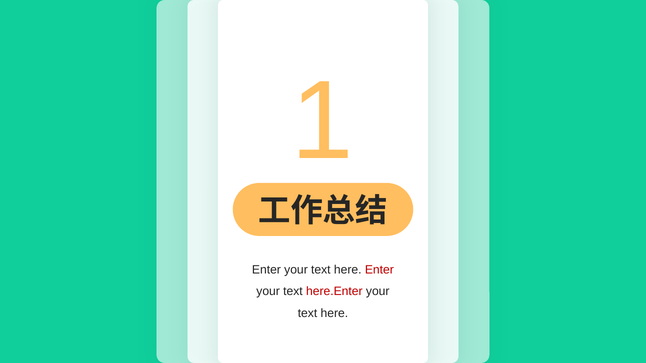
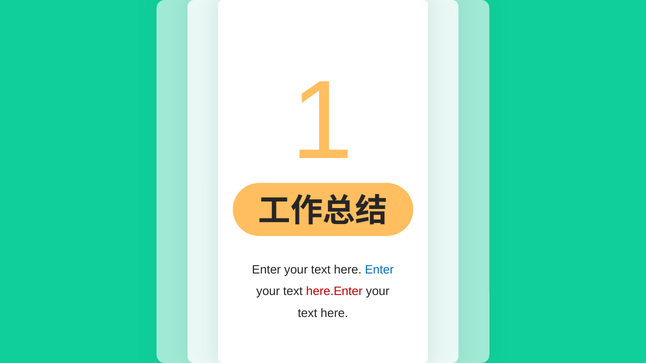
Enter colour: red -> blue (379, 270)
